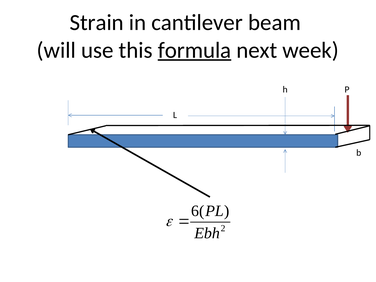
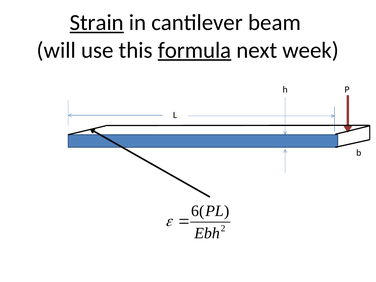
Strain underline: none -> present (97, 23)
